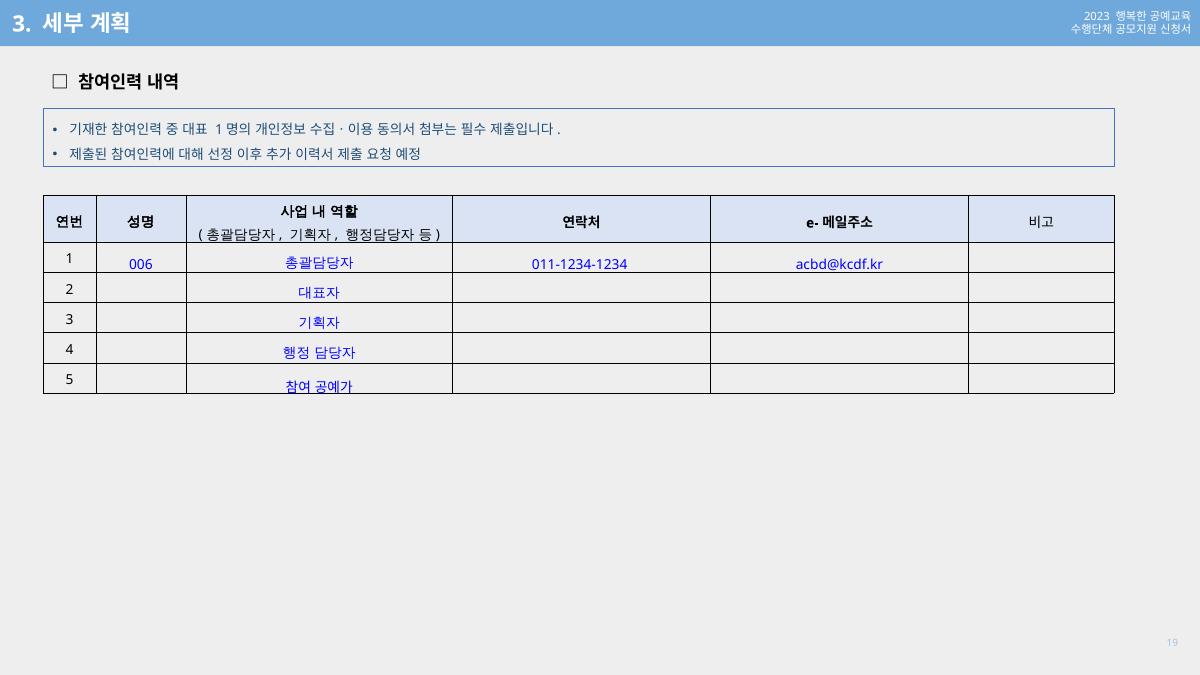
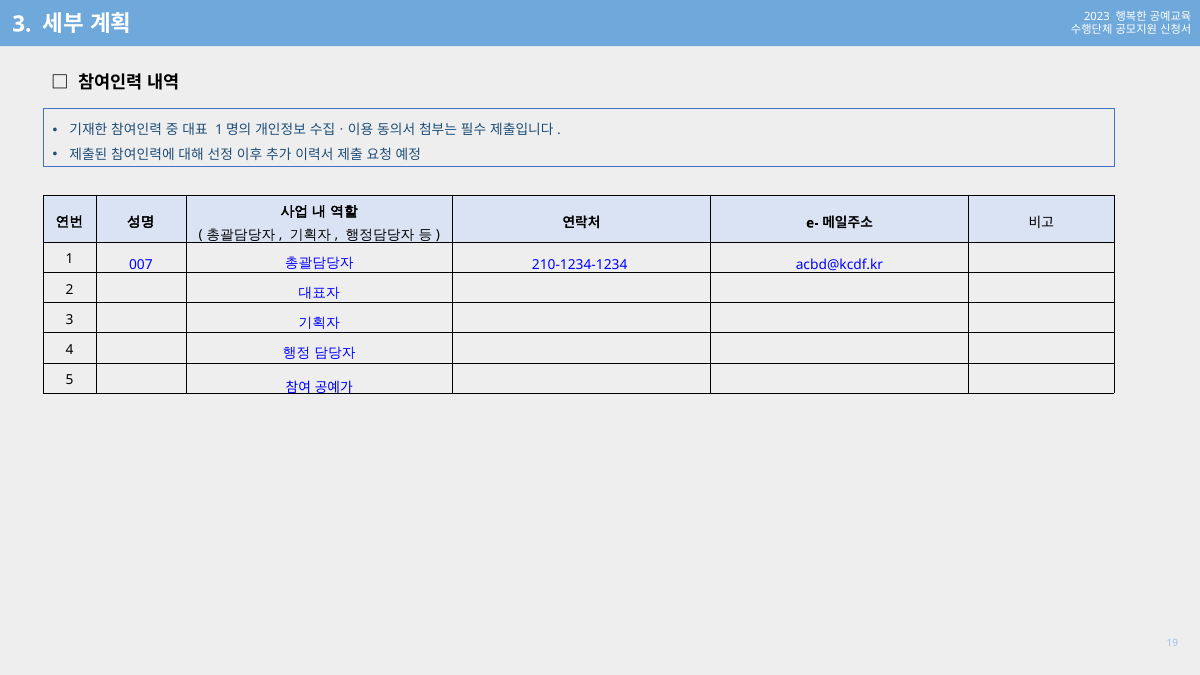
006: 006 -> 007 (141, 265)
011-1234-1234: 011-1234-1234 -> 210-1234-1234 (580, 265)
